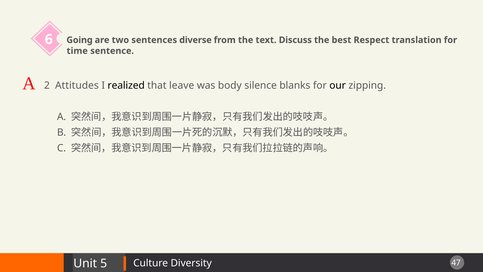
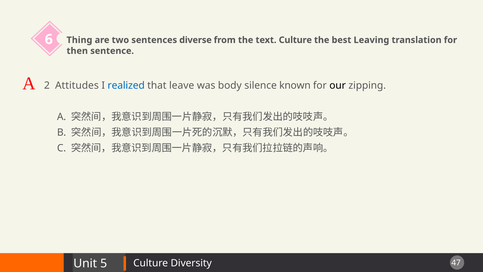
Going: Going -> Thing (79, 40)
text Discuss: Discuss -> Culture (295, 40)
Respect: Respect -> Leaving (371, 40)
time: time -> then (77, 51)
realized colour: black -> blue (126, 85)
blanks: blanks -> known (295, 85)
